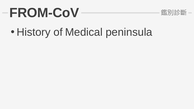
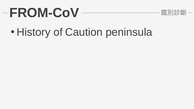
Medical: Medical -> Caution (84, 32)
